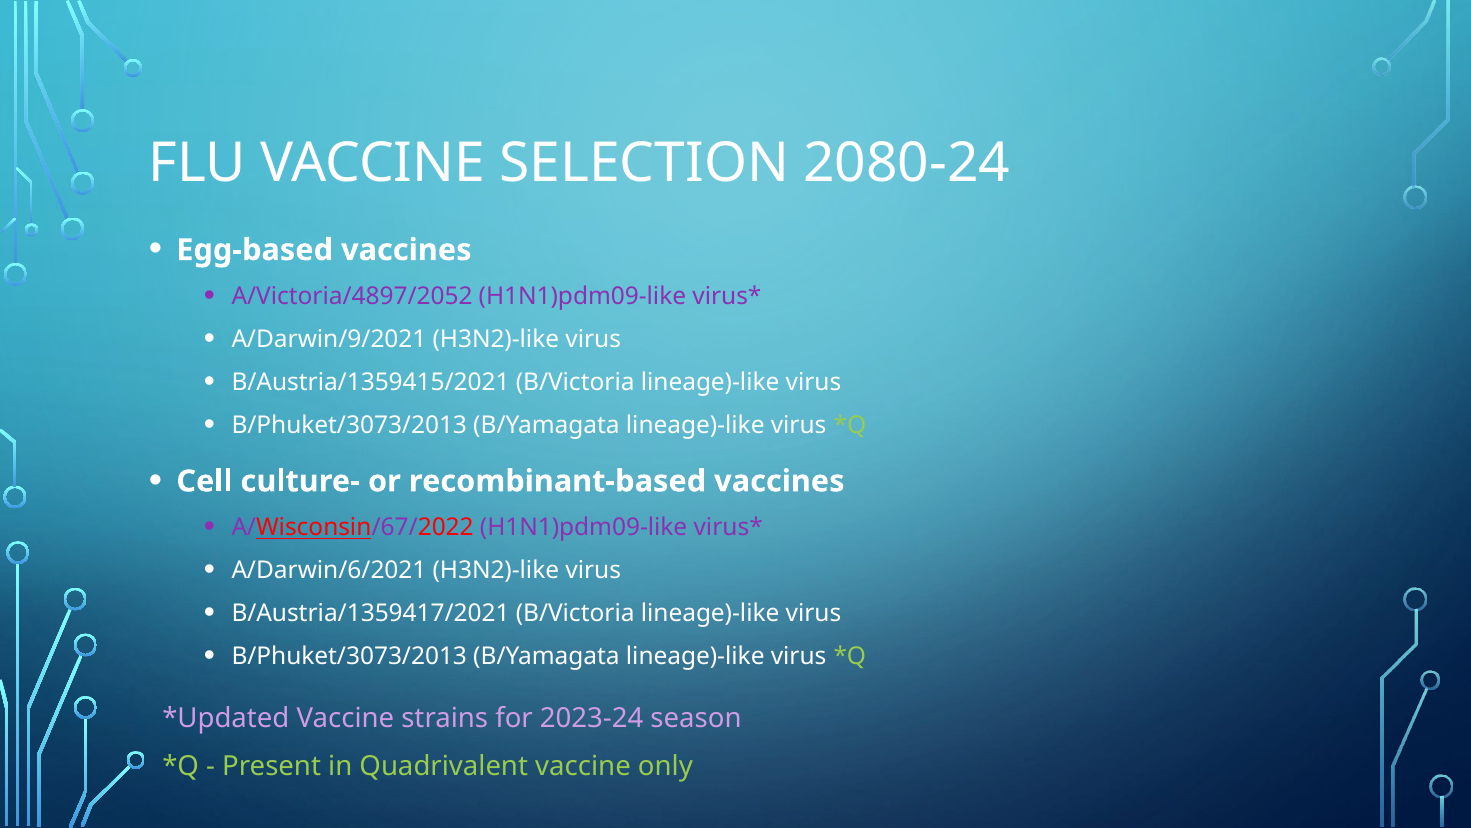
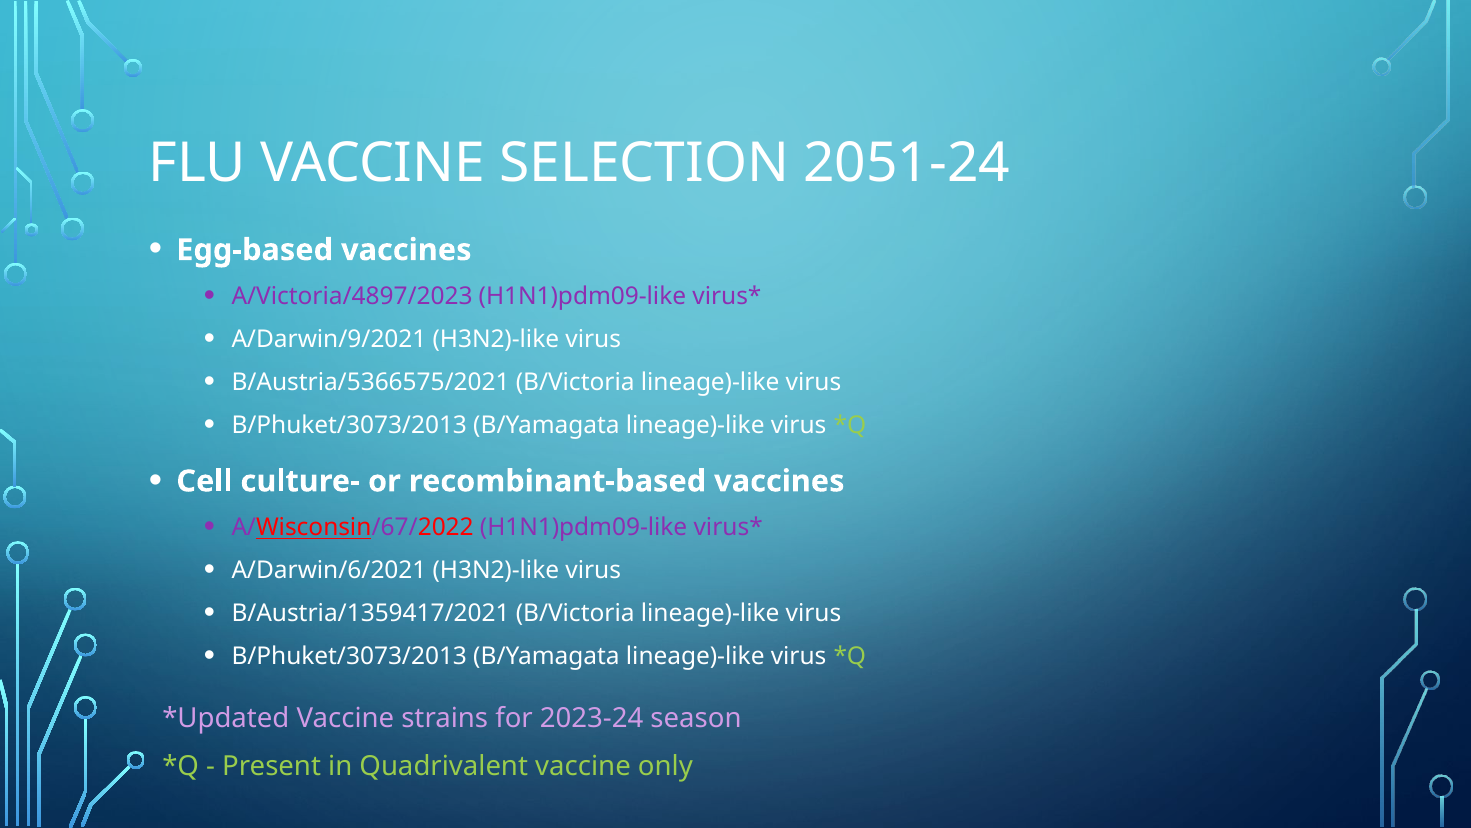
2080-24: 2080-24 -> 2051-24 (907, 163)
A/Victoria/4897/2052: A/Victoria/4897/2052 -> A/Victoria/4897/2023 (352, 296)
B/Austria/1359415/2021: B/Austria/1359415/2021 -> B/Austria/5366575/2021 (371, 382)
